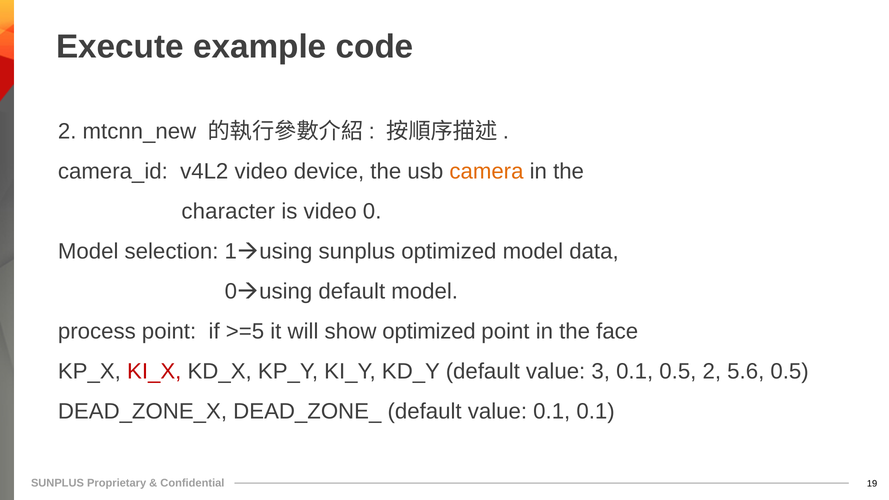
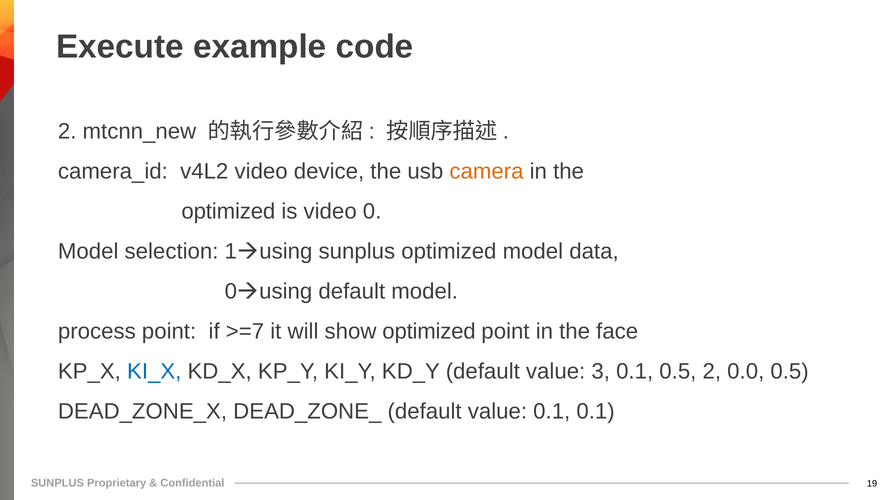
character: character -> optimized (228, 211)
>=5: >=5 -> >=7 (245, 331)
KI_X colour: red -> blue (154, 371)
5.6: 5.6 -> 0.0 (746, 371)
